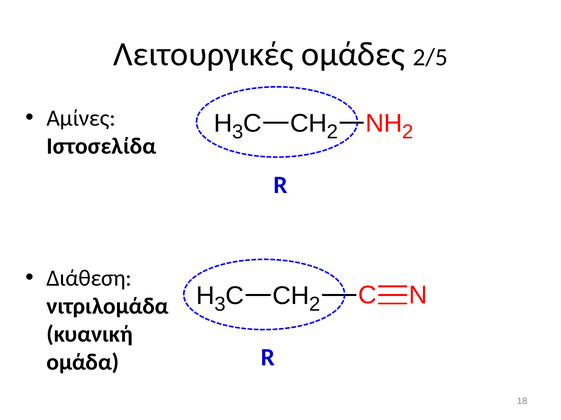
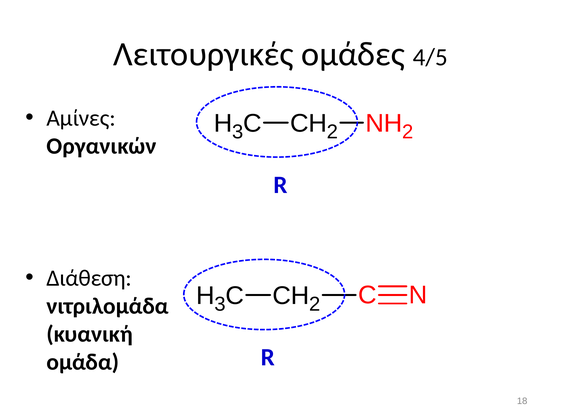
2/5: 2/5 -> 4/5 (430, 57)
Ιστοσελίδα: Ιστοσελίδα -> Οργανικών (101, 146)
